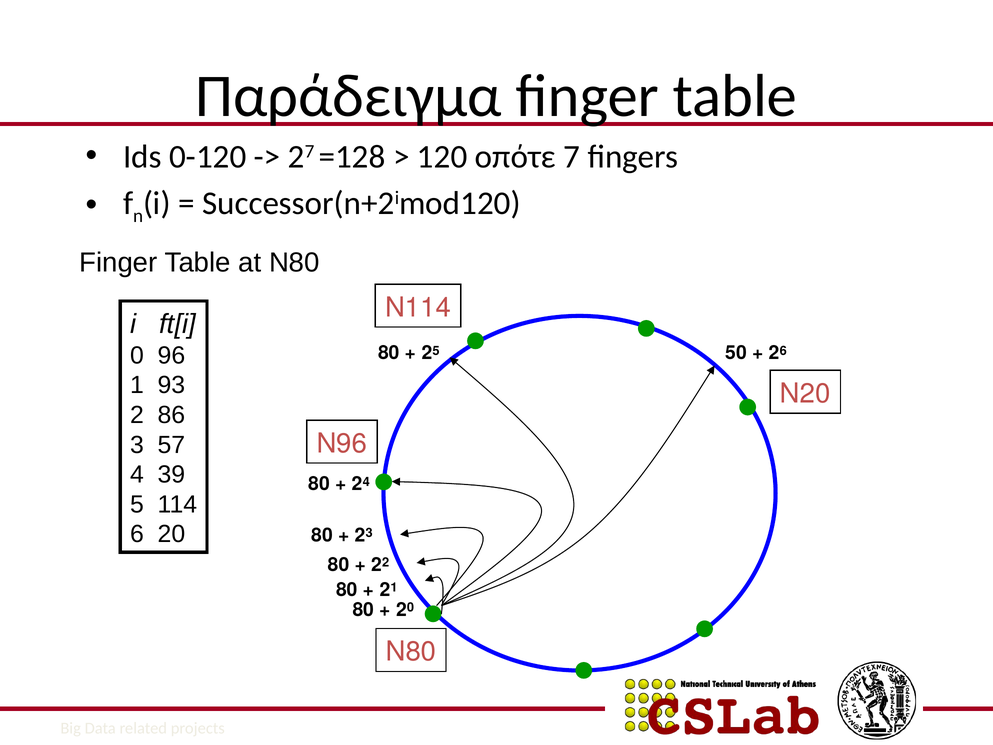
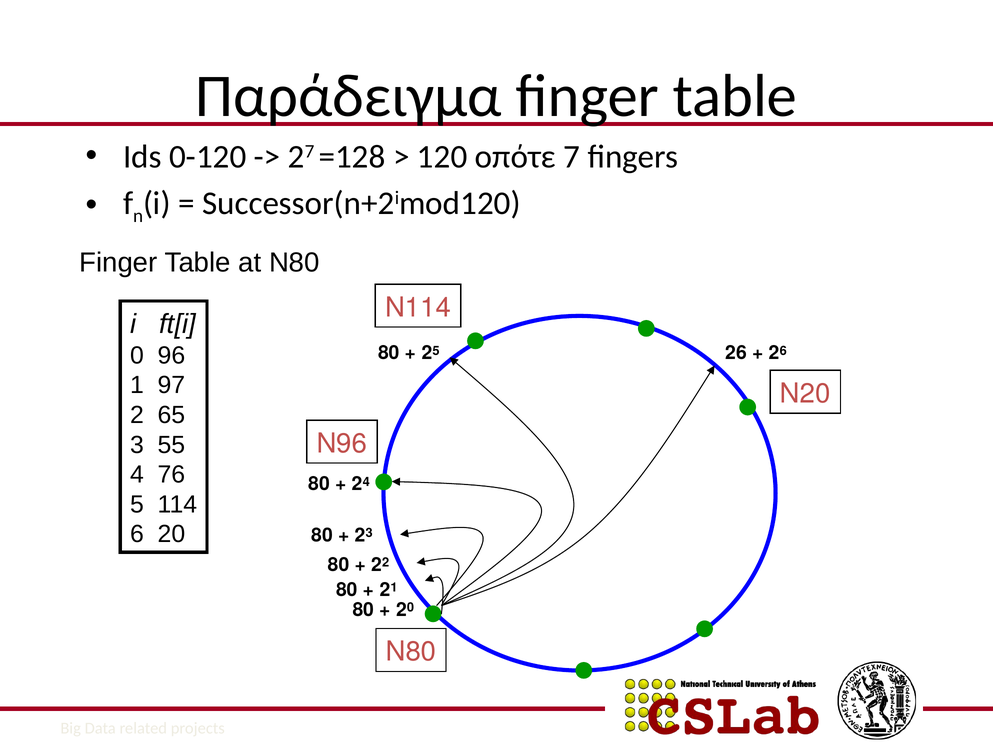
25 50: 50 -> 26 (736, 353)
93: 93 -> 97 (171, 385)
86: 86 -> 65 (171, 415)
57: 57 -> 55 (171, 445)
39: 39 -> 76 (171, 475)
